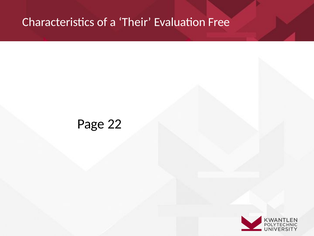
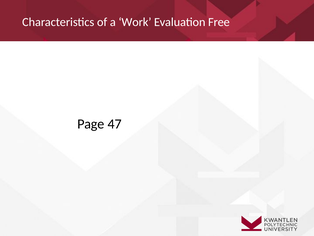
Their: Their -> Work (135, 22)
22: 22 -> 47 (115, 124)
